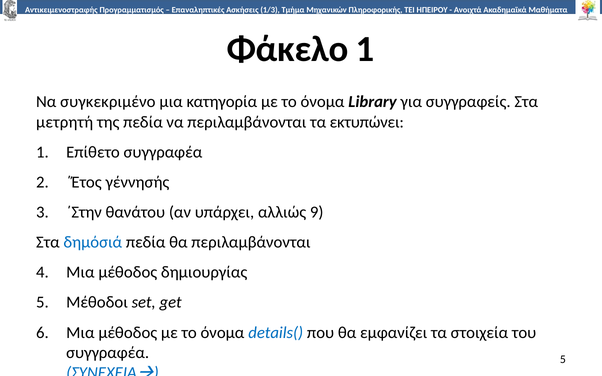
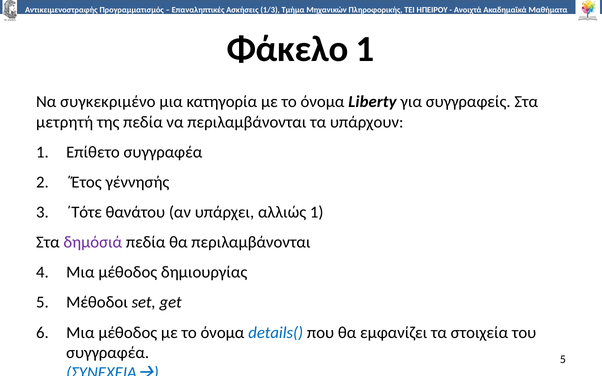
Library: Library -> Liberty (372, 102)
εκτυπώνει: εκτυπώνει -> υπάρχουν (367, 122)
΄Στην: ΄Στην -> ΄Τότε (84, 212)
αλλιώς 9: 9 -> 1 (317, 212)
δημόσιά colour: blue -> purple (93, 242)
